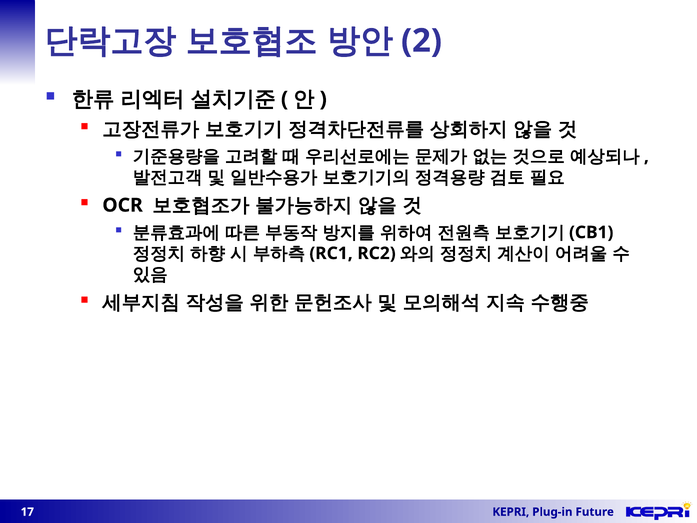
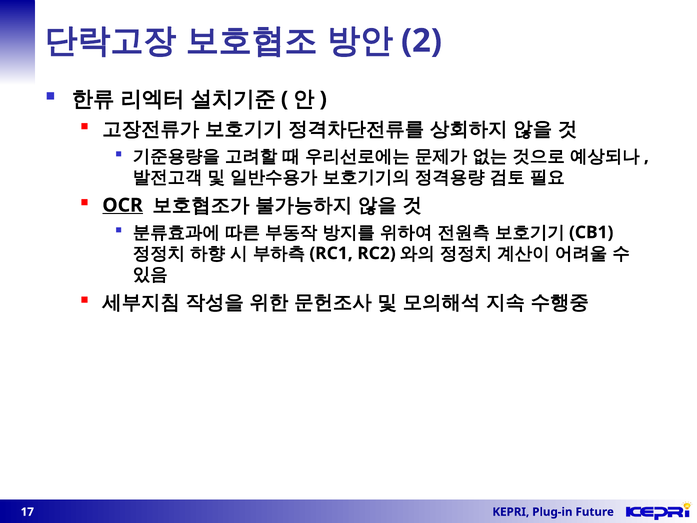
OCR underline: none -> present (123, 205)
